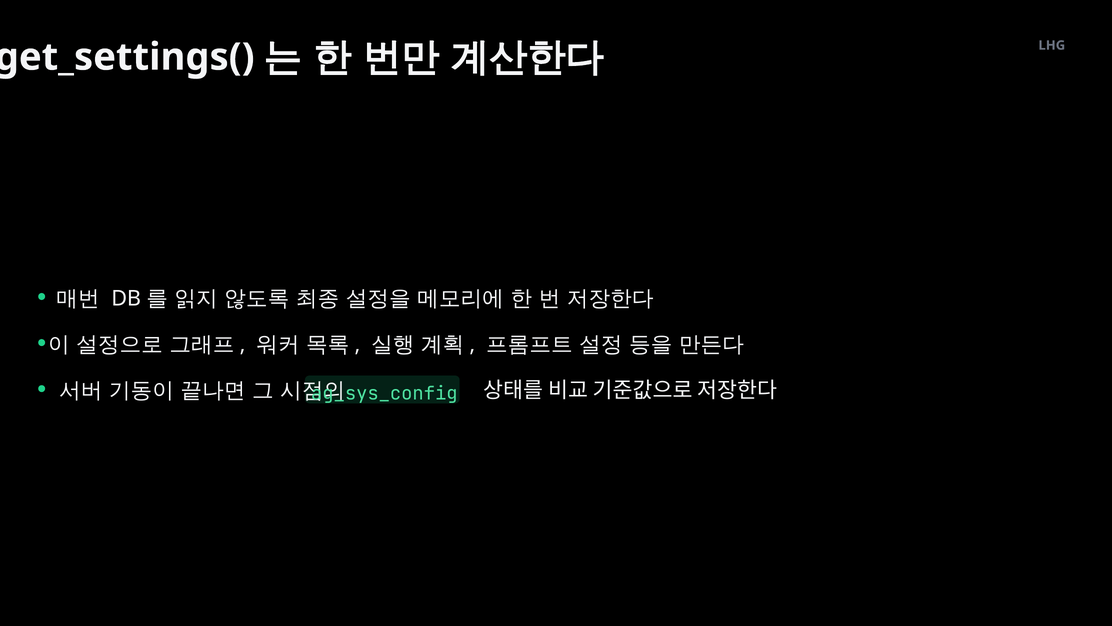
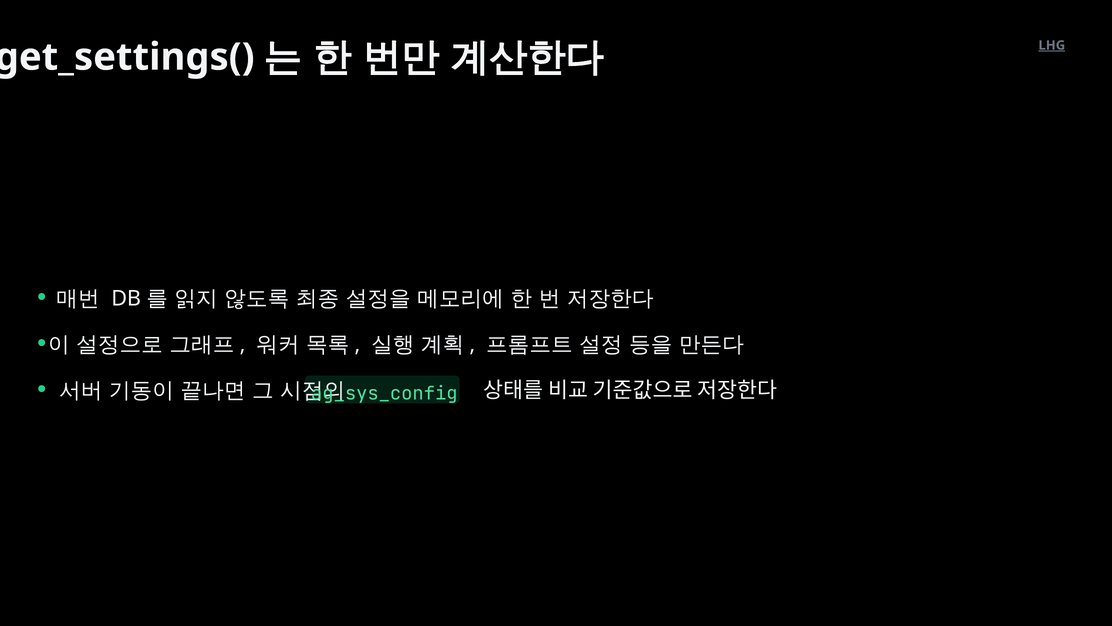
LHG underline: none -> present (1052, 45)
